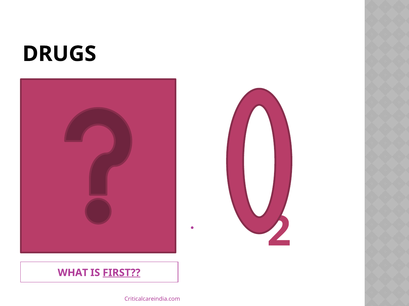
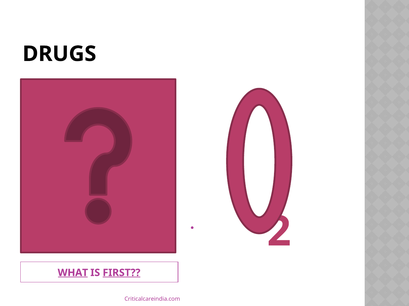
WHAT underline: none -> present (73, 273)
